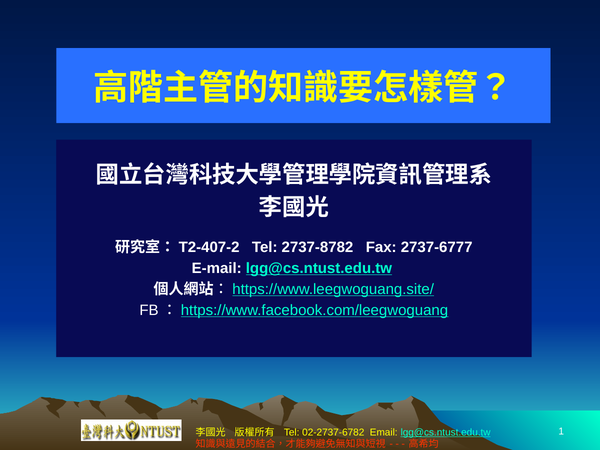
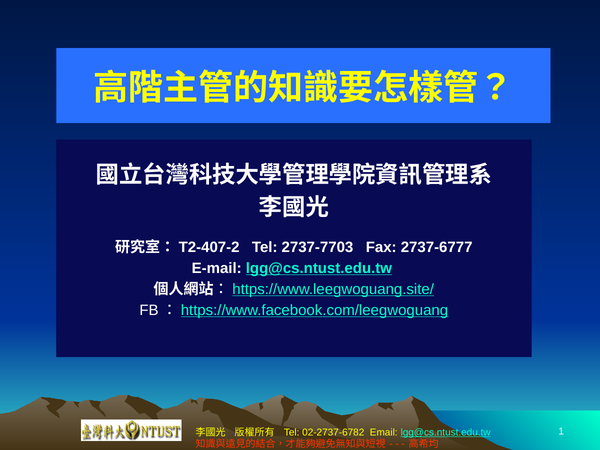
2737-8782: 2737-8782 -> 2737-7703 (317, 247)
